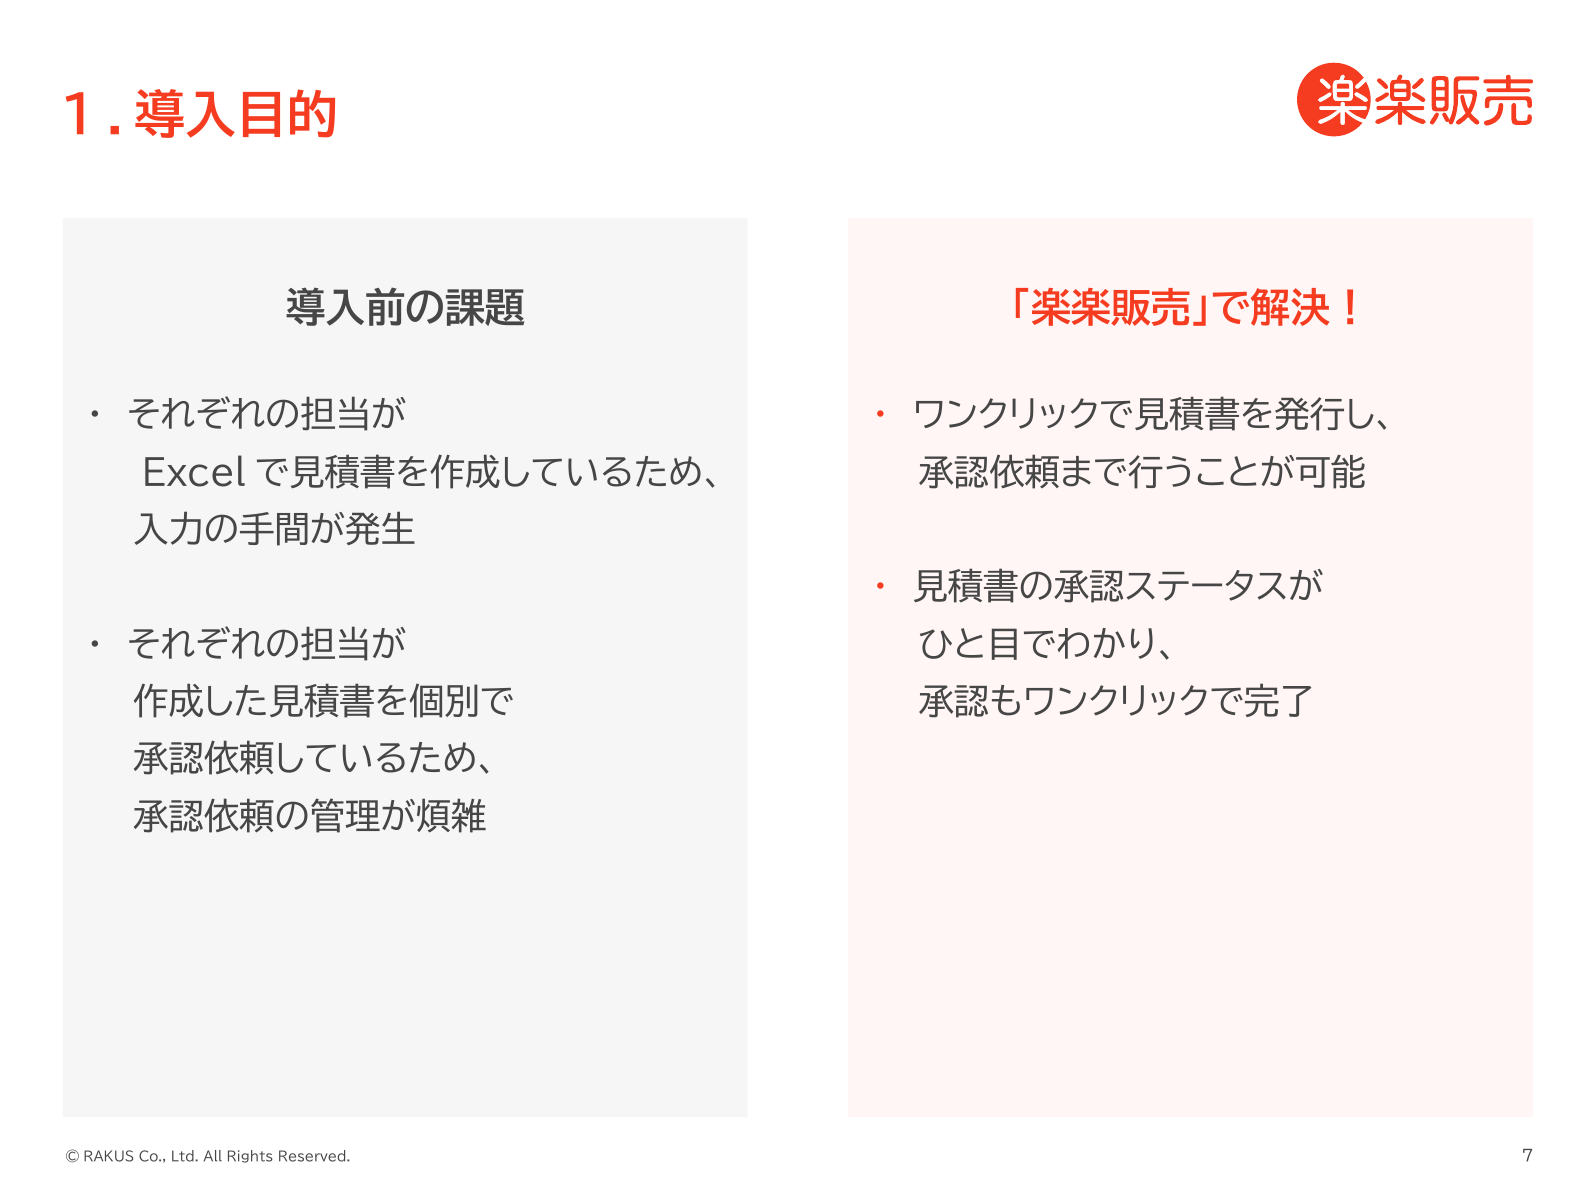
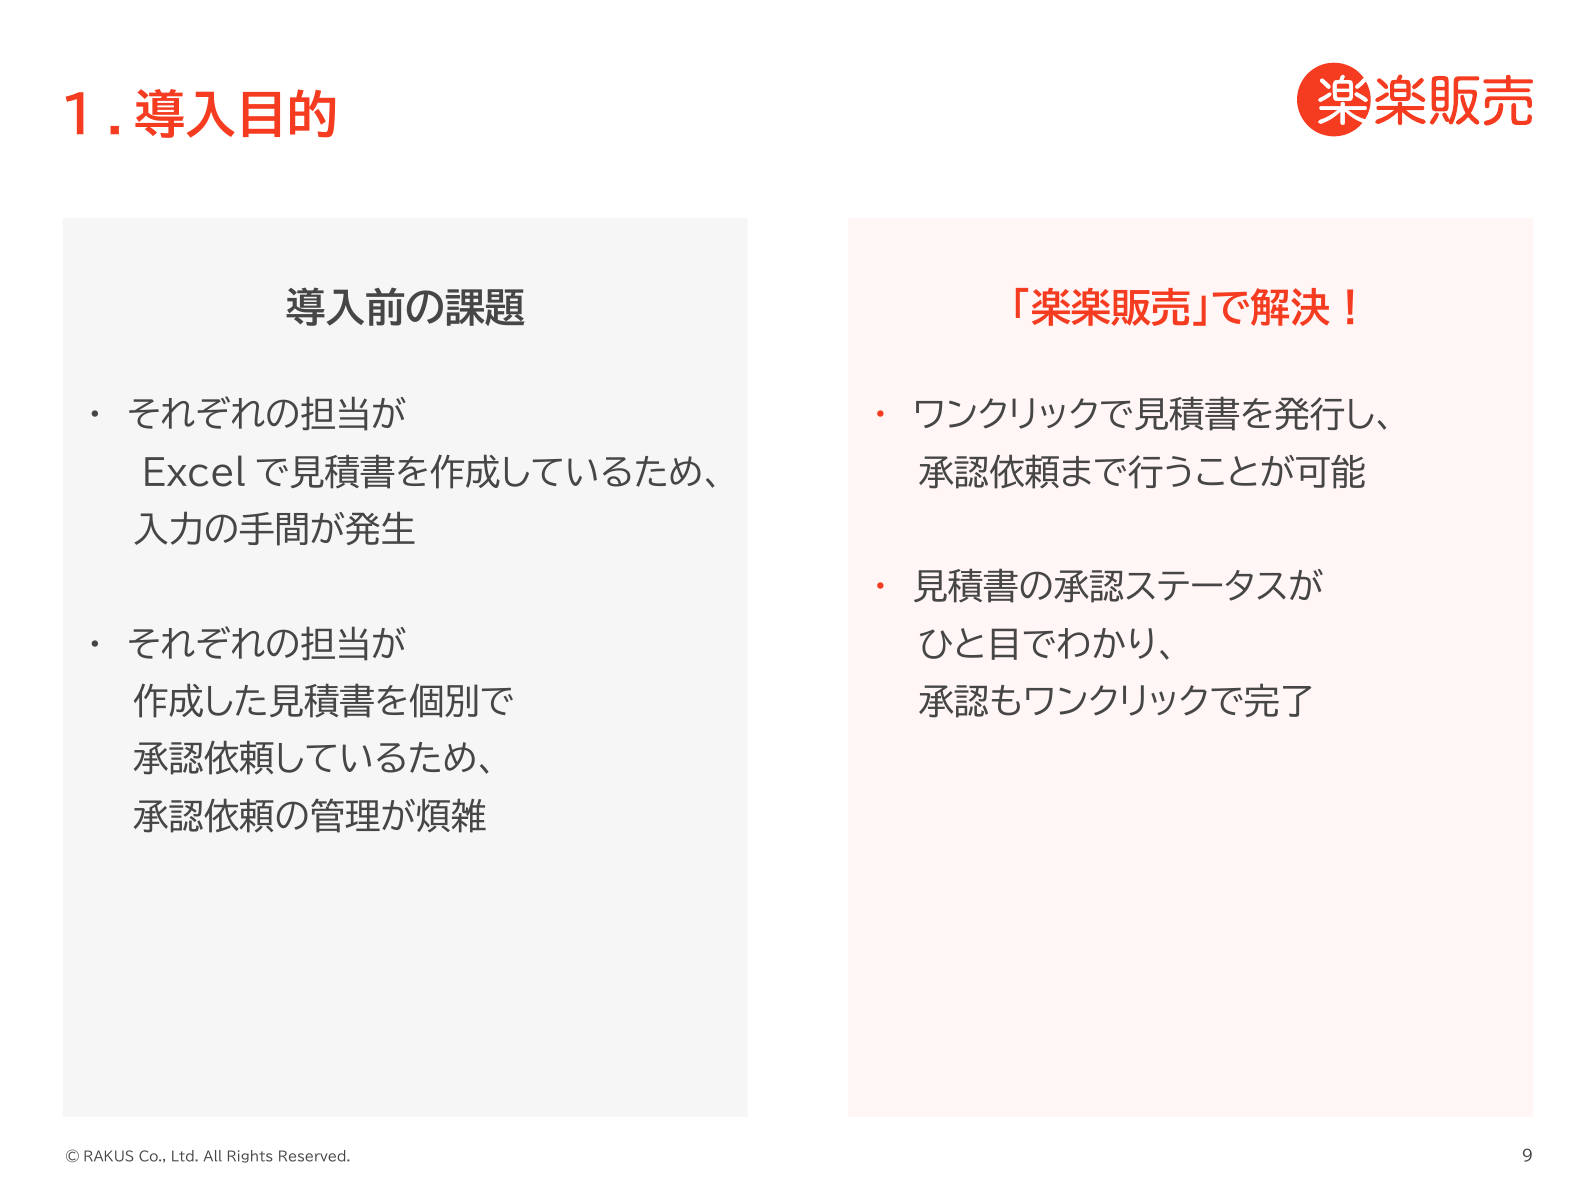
7: 7 -> 9 (1527, 1156)
